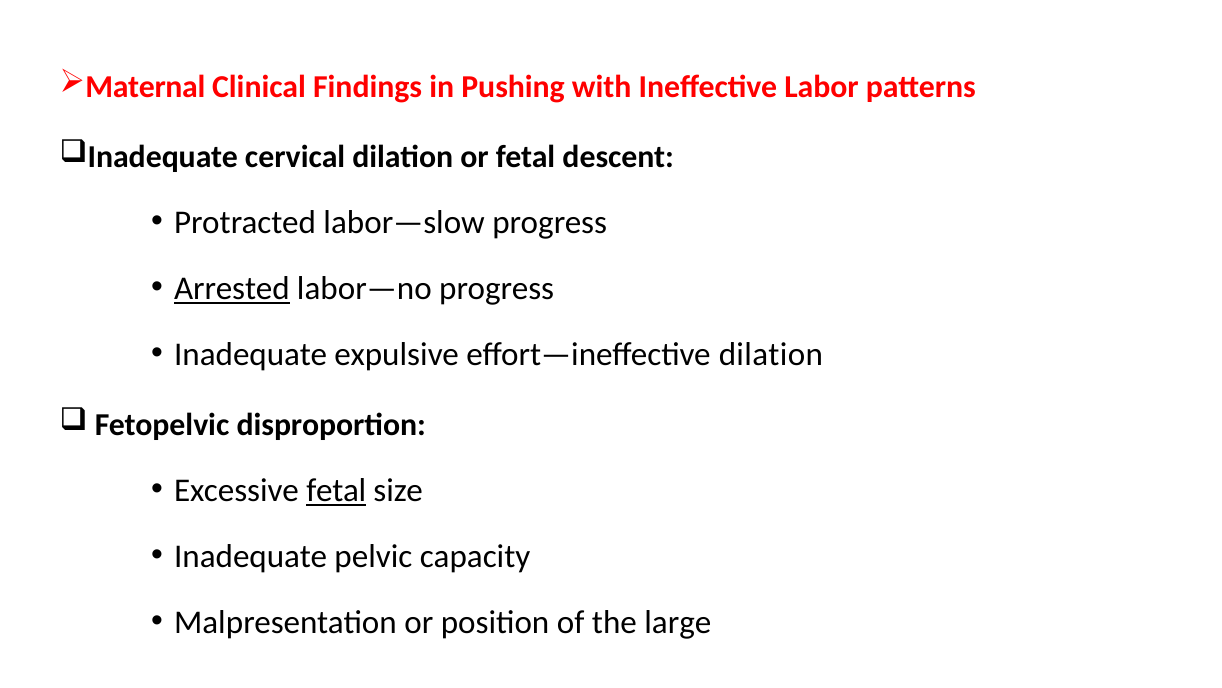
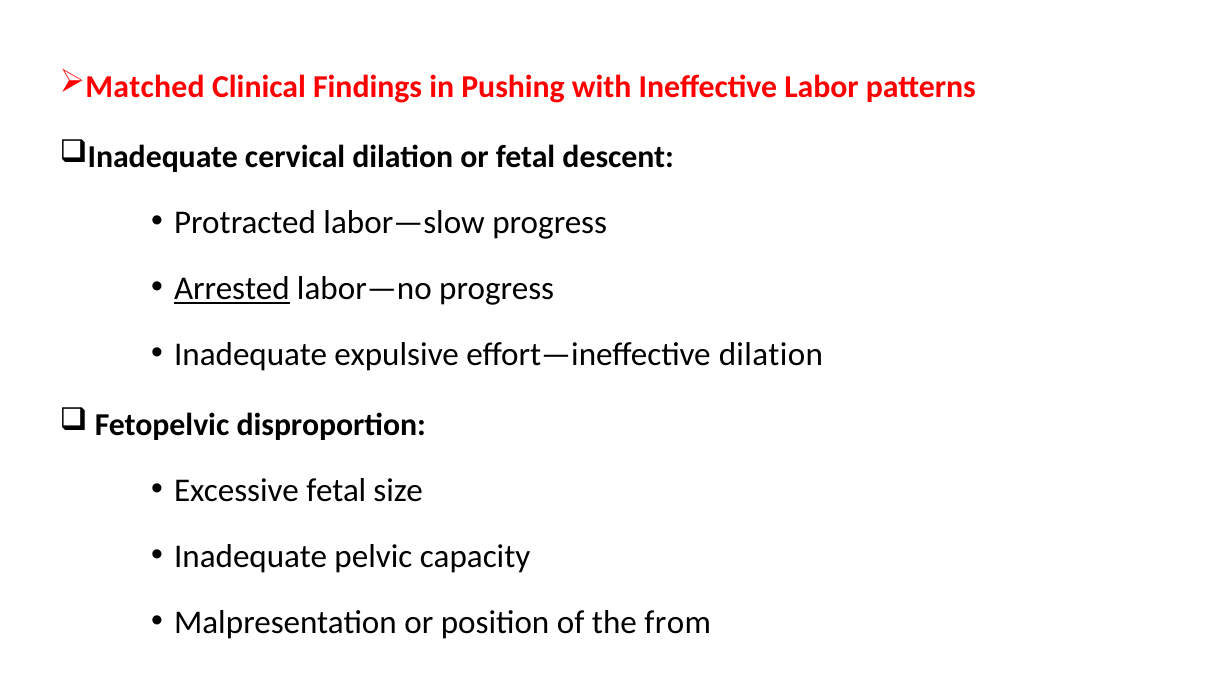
Maternal: Maternal -> Matched (145, 87)
fetal underline: present -> none (336, 490)
large: large -> from (678, 622)
